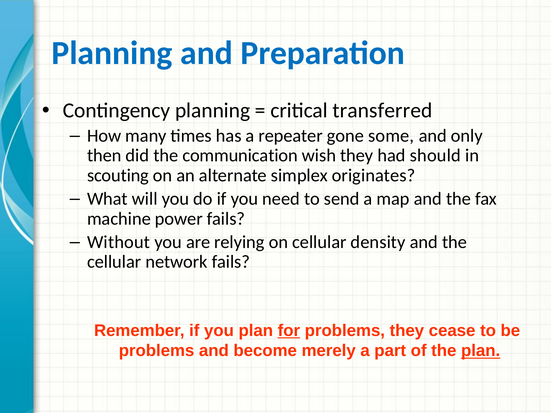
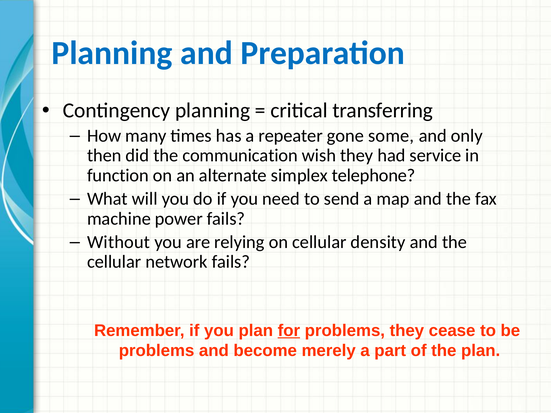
transferred: transferred -> transferring (383, 111)
should: should -> service (435, 156)
scouting: scouting -> function (118, 175)
originates: originates -> telephone (374, 175)
plan underline: present -> none (481, 351)
